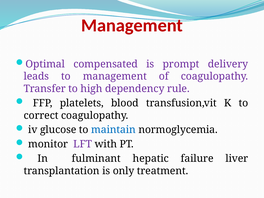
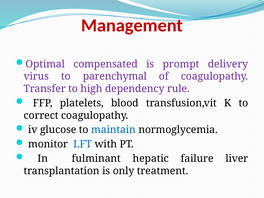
leads: leads -> virus (36, 76)
to management: management -> parenchymal (115, 76)
LFT colour: purple -> blue (83, 144)
